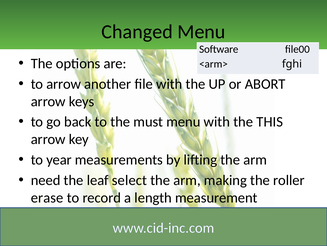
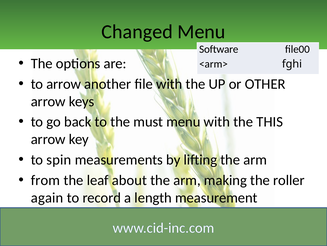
ABORT: ABORT -> OTHER (265, 84)
year: year -> spin (59, 159)
need: need -> from (45, 180)
select: select -> about (129, 180)
erase: erase -> again (47, 197)
